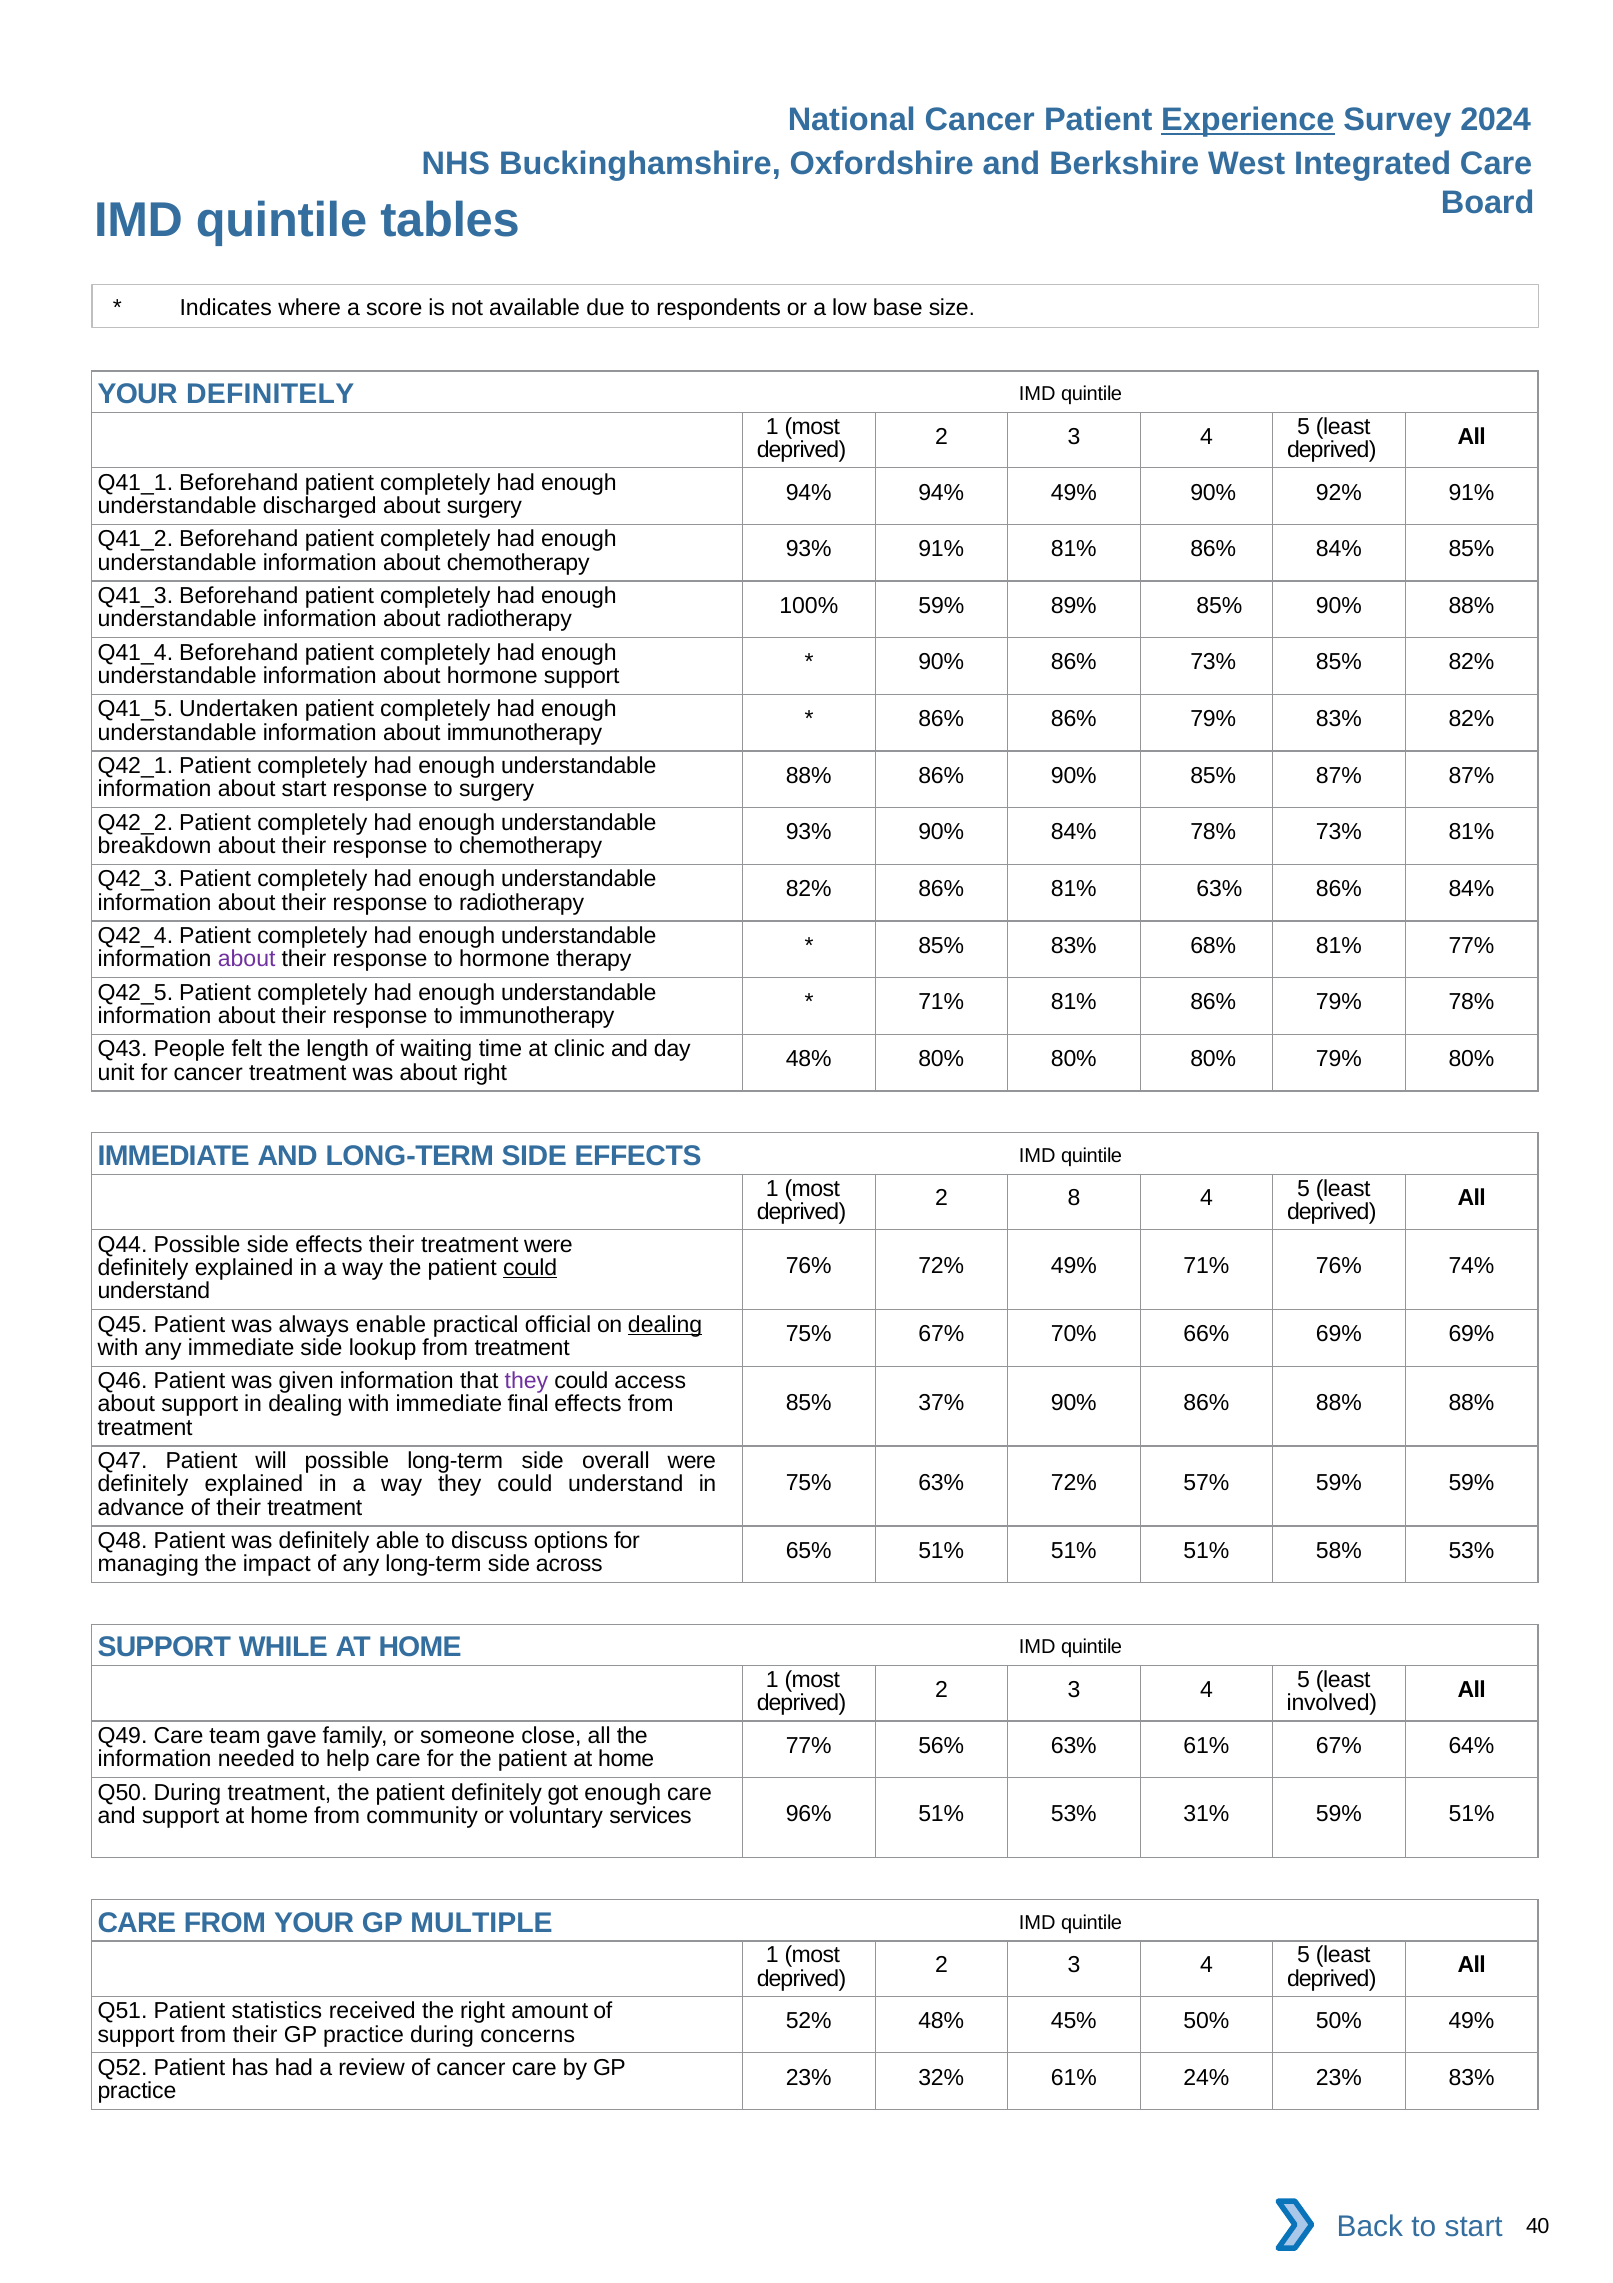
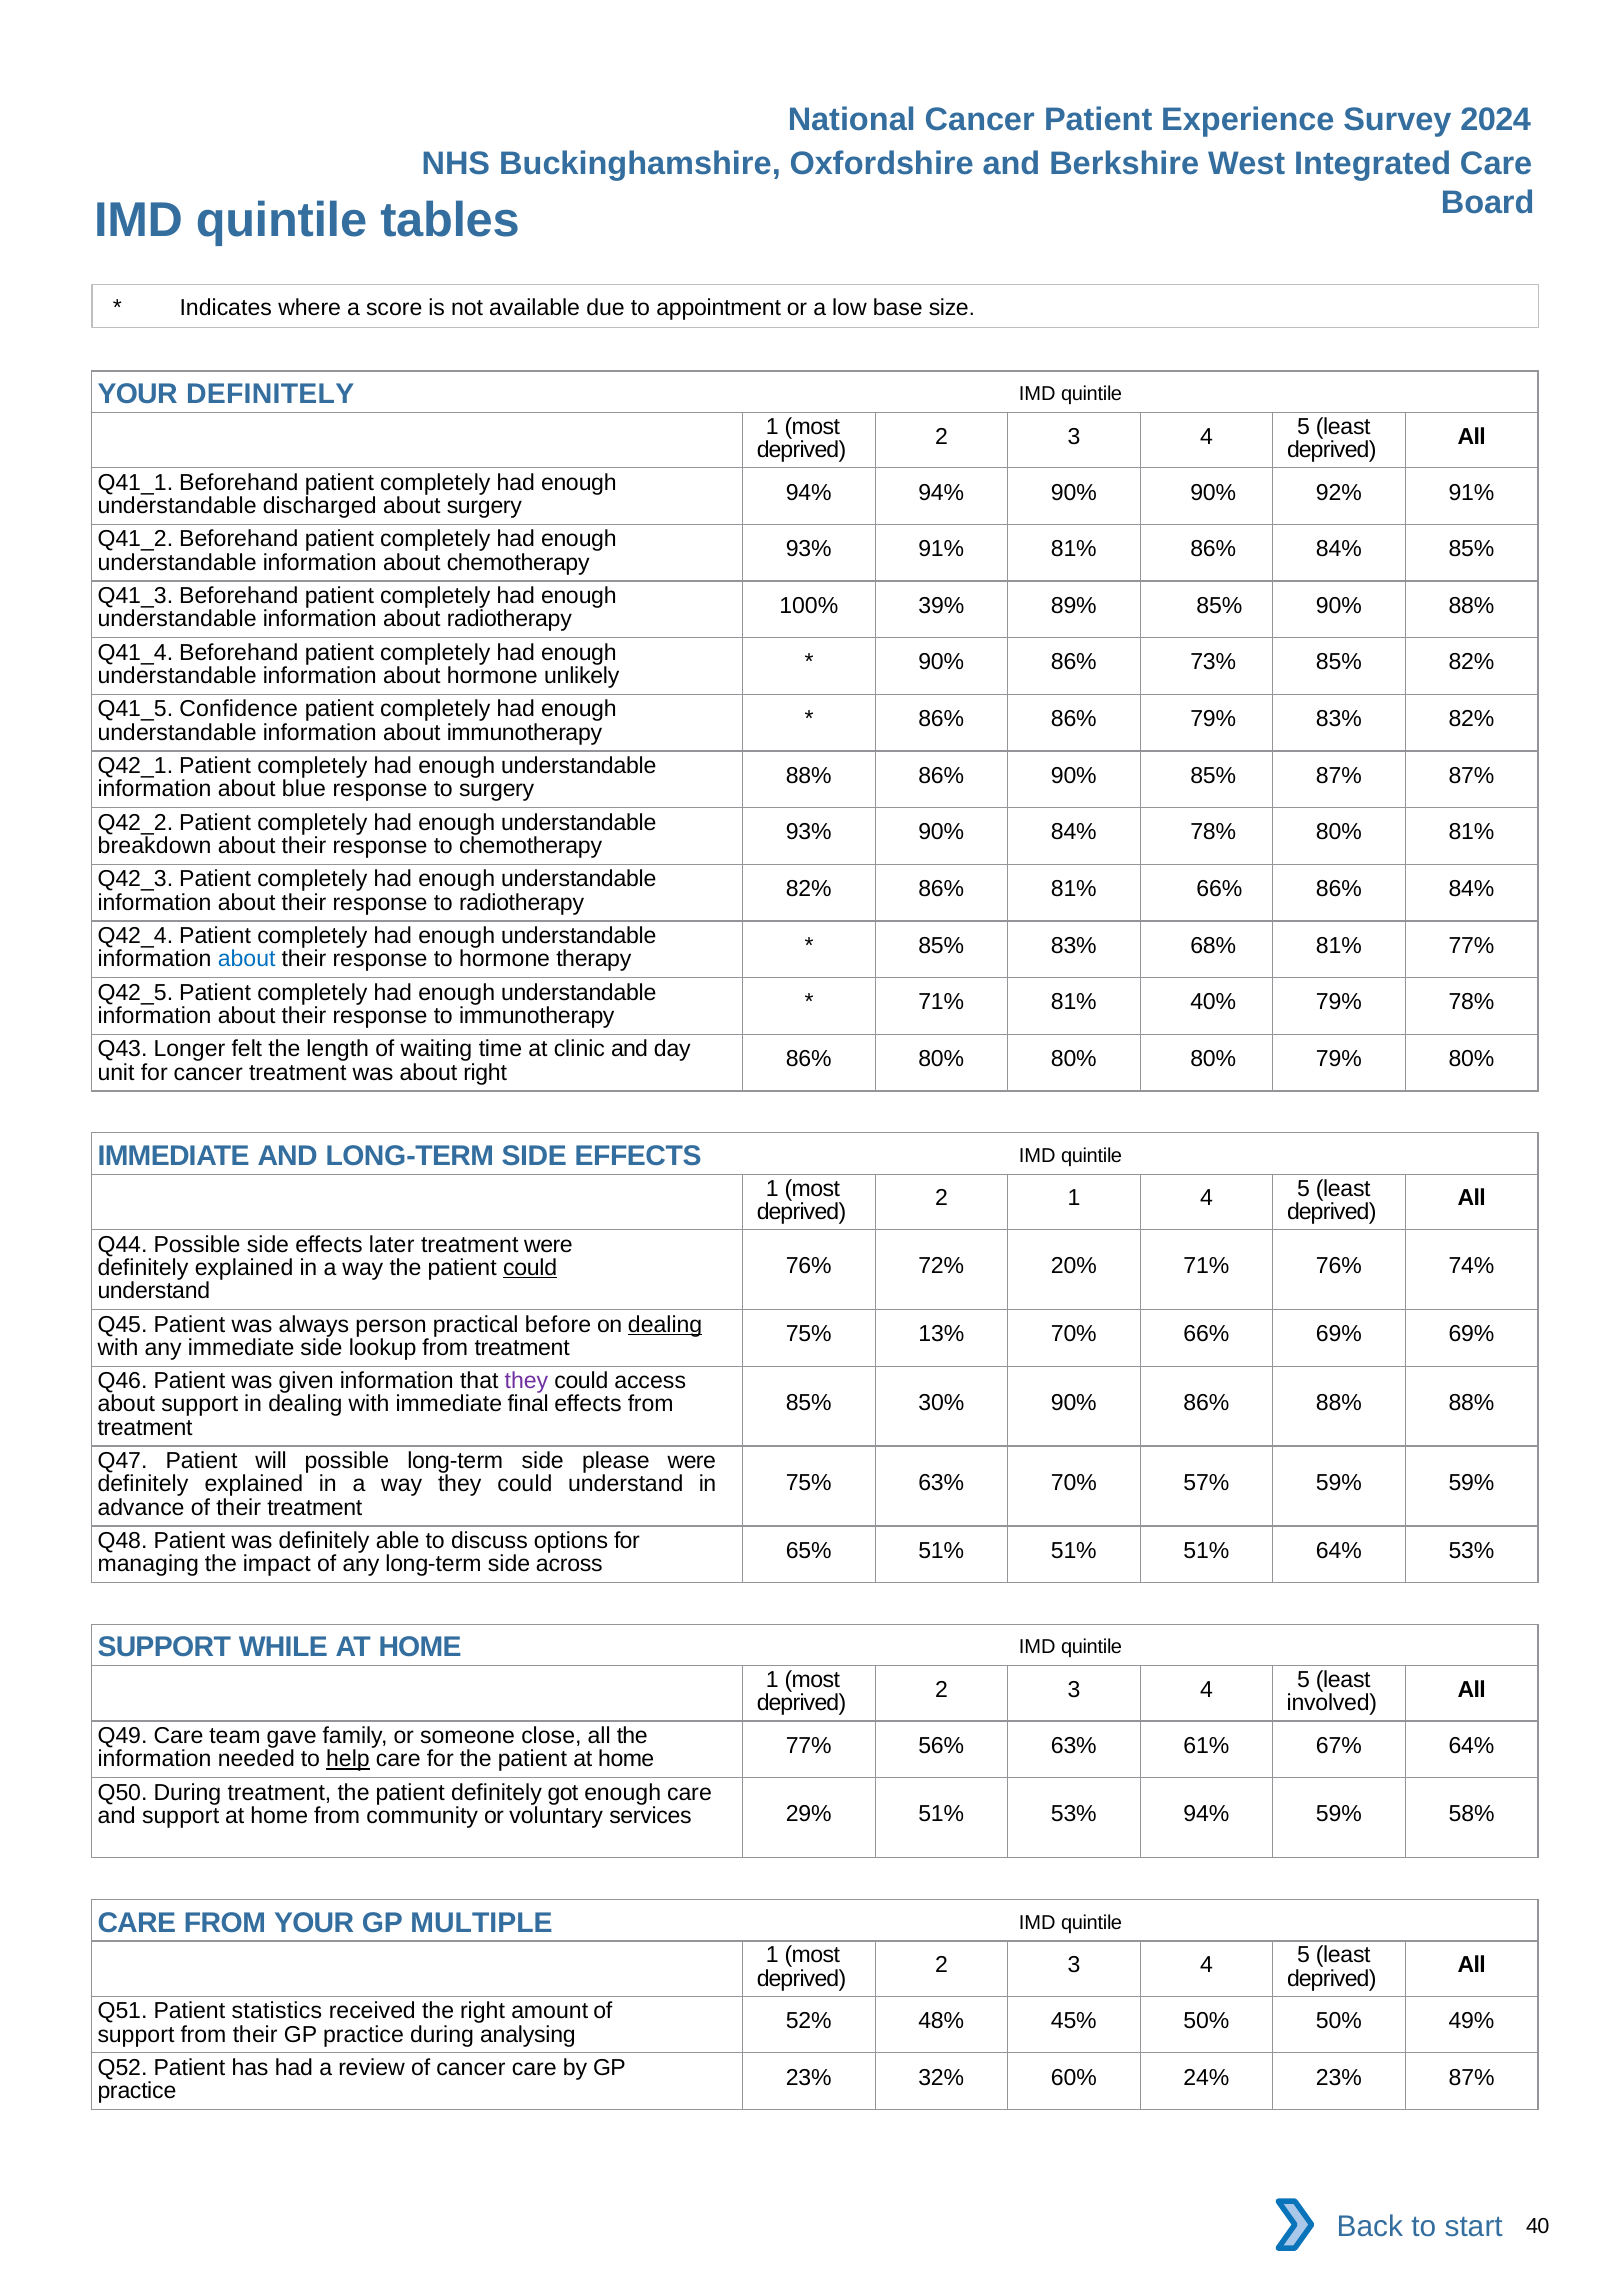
Experience underline: present -> none (1248, 120)
respondents: respondents -> appointment (719, 308)
94% 49%: 49% -> 90% (1074, 492)
100% 59%: 59% -> 39% (941, 606)
hormone support: support -> unlikely (582, 676)
Undertaken: Undertaken -> Confidence (239, 709)
about start: start -> blue (304, 789)
78% 73%: 73% -> 80% (1339, 832)
81% 63%: 63% -> 66% (1219, 889)
about colour: purple -> blue (247, 959)
71% 81% 86%: 86% -> 40% (1213, 1002)
People: People -> Longer (189, 1049)
48%: 48% -> 86% (809, 1059)
2 8: 8 -> 1 (1074, 1198)
effects their: their -> later (392, 1244)
72% 49%: 49% -> 20% (1074, 1266)
enable: enable -> person (391, 1324)
official: official -> before (558, 1324)
75% 67%: 67% -> 13% (941, 1334)
37%: 37% -> 30% (941, 1402)
overall: overall -> please (616, 1461)
63% 72%: 72% -> 70% (1074, 1482)
51% 58%: 58% -> 64% (1339, 1550)
help underline: none -> present (348, 1759)
96%: 96% -> 29% (809, 1814)
53% 31%: 31% -> 94% (1206, 1814)
59% 51%: 51% -> 58% (1472, 1814)
concerns: concerns -> analysing (528, 2034)
32% 61%: 61% -> 60% (1074, 2077)
23% 83%: 83% -> 87% (1472, 2077)
